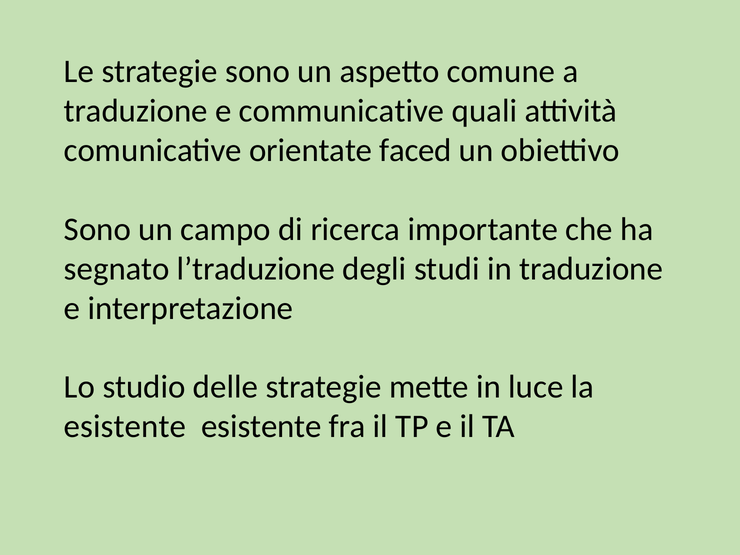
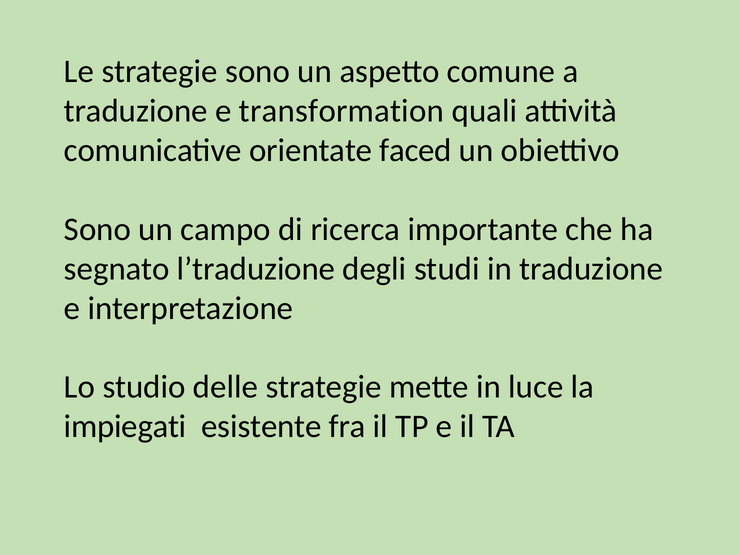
communicative: communicative -> transformation (341, 111)
esistente: esistente -> impiegati (125, 427)
